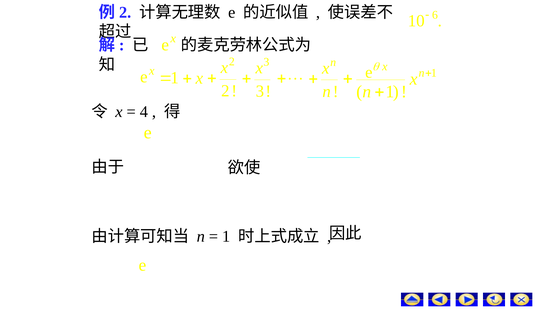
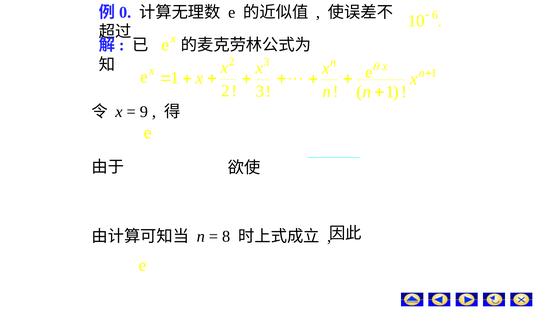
2: 2 -> 0 (125, 12)
4: 4 -> 9 (144, 111)
1: 1 -> 8 (226, 236)
